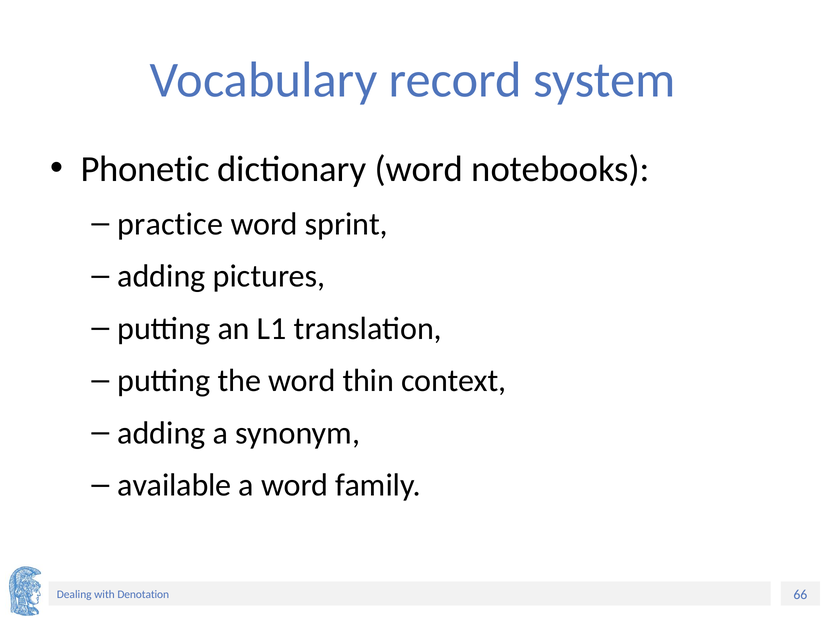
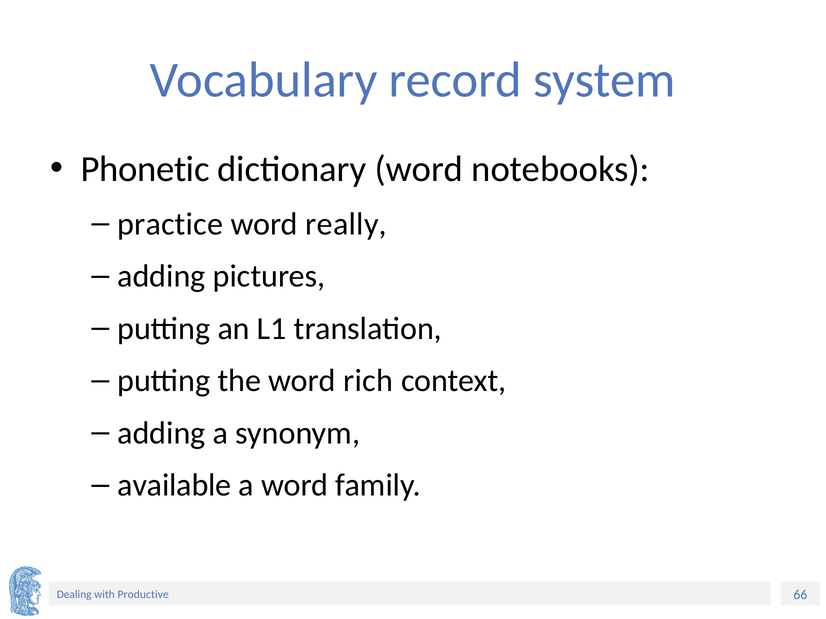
sprint: sprint -> really (346, 224)
thin: thin -> rich (368, 381)
Denotation: Denotation -> Productive (143, 595)
